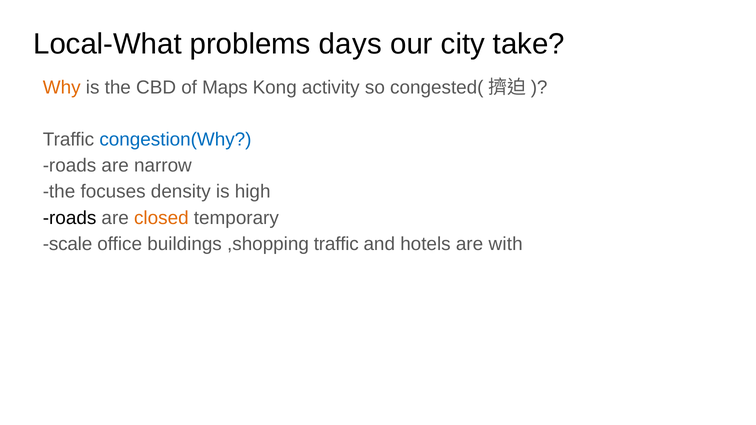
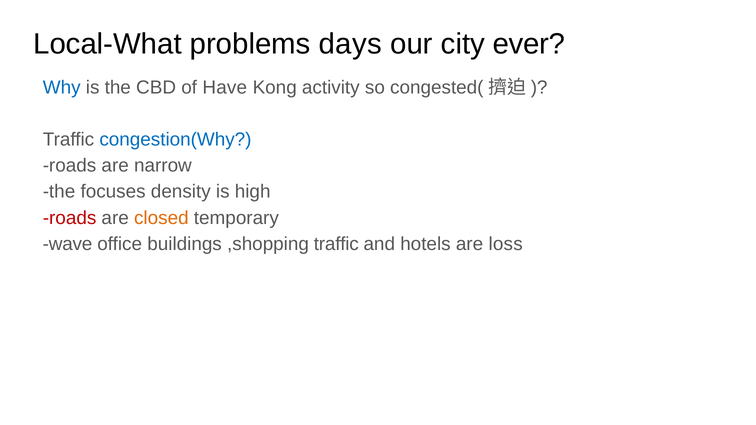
take: take -> ever (529, 44)
Why colour: orange -> blue (62, 88)
Maps: Maps -> Have (225, 88)
roads colour: black -> red (70, 218)
scale: scale -> wave (68, 244)
with: with -> loss (506, 244)
